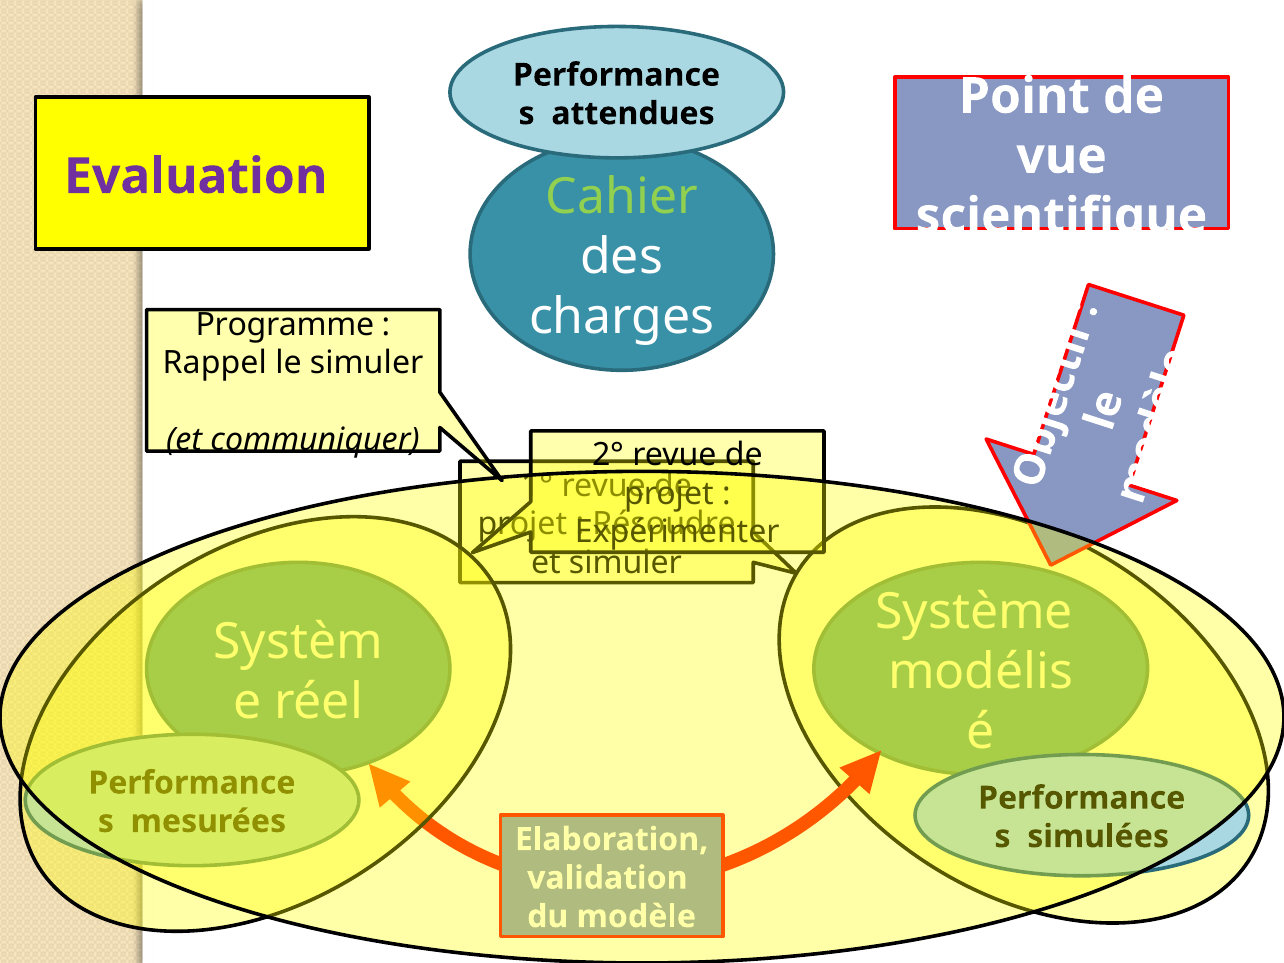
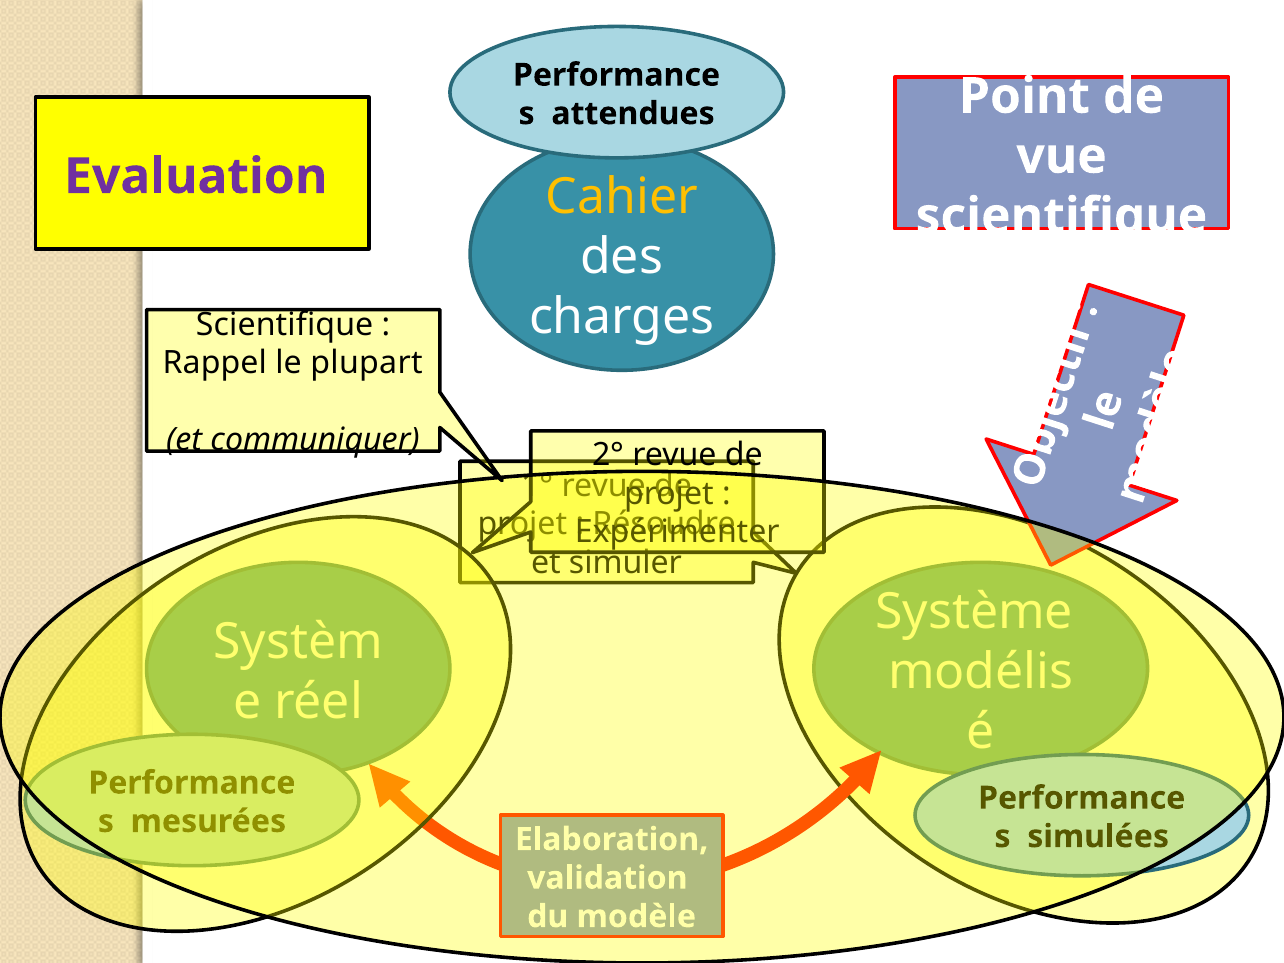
Cahier colour: light green -> yellow (622, 198)
Programme: Programme -> Scientifique (285, 325)
le simuler: simuler -> plupart (367, 363)
